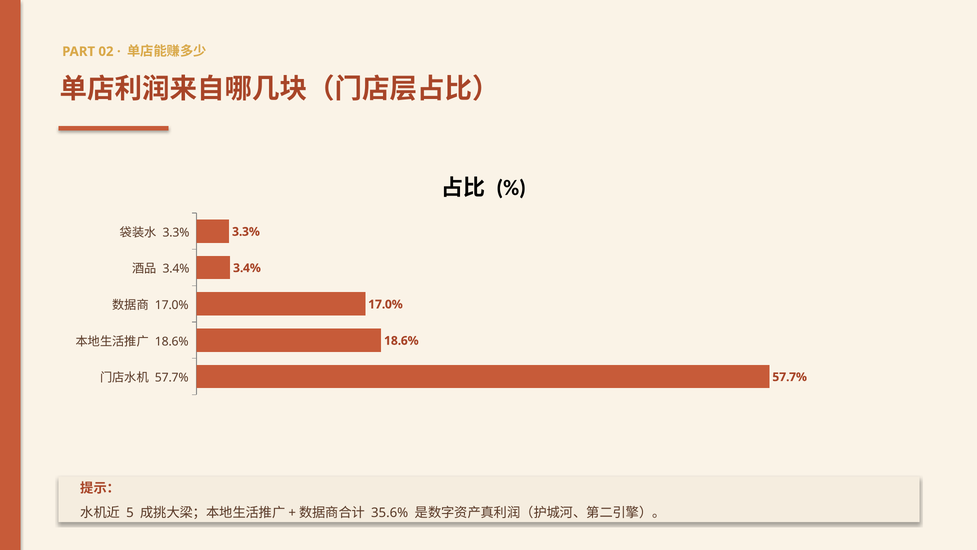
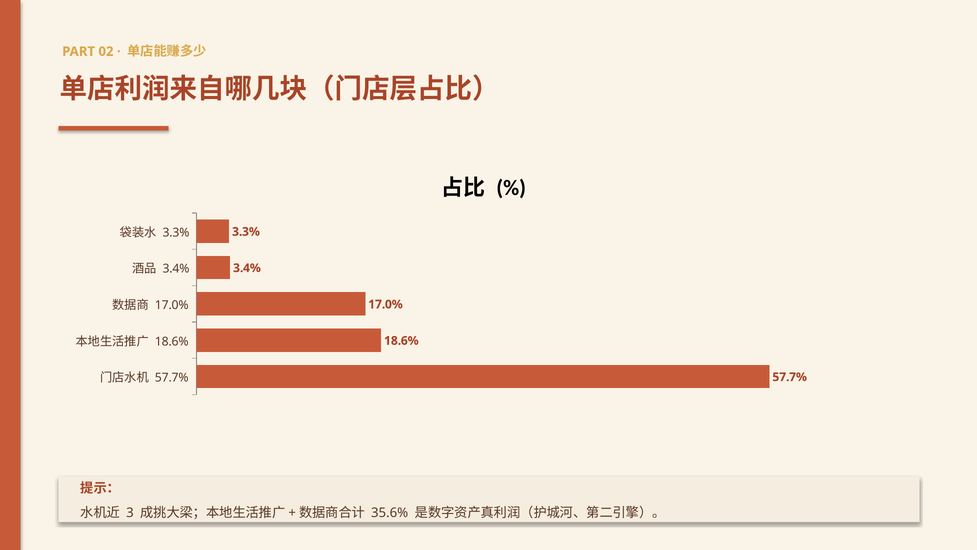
5: 5 -> 3 (130, 513)
